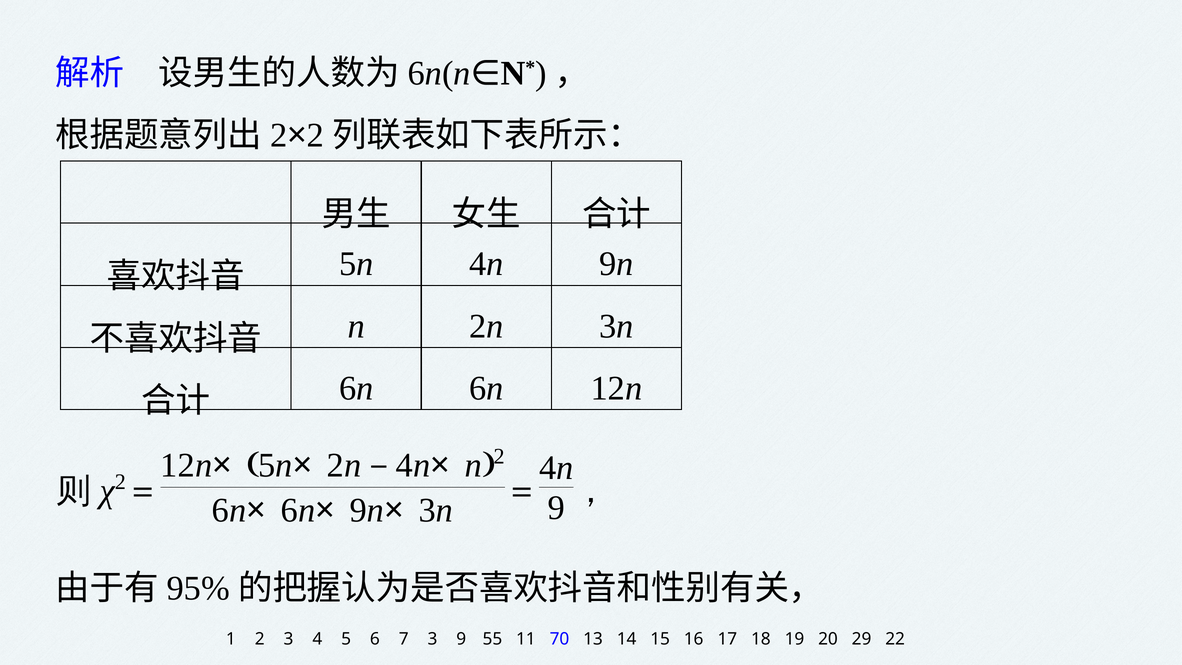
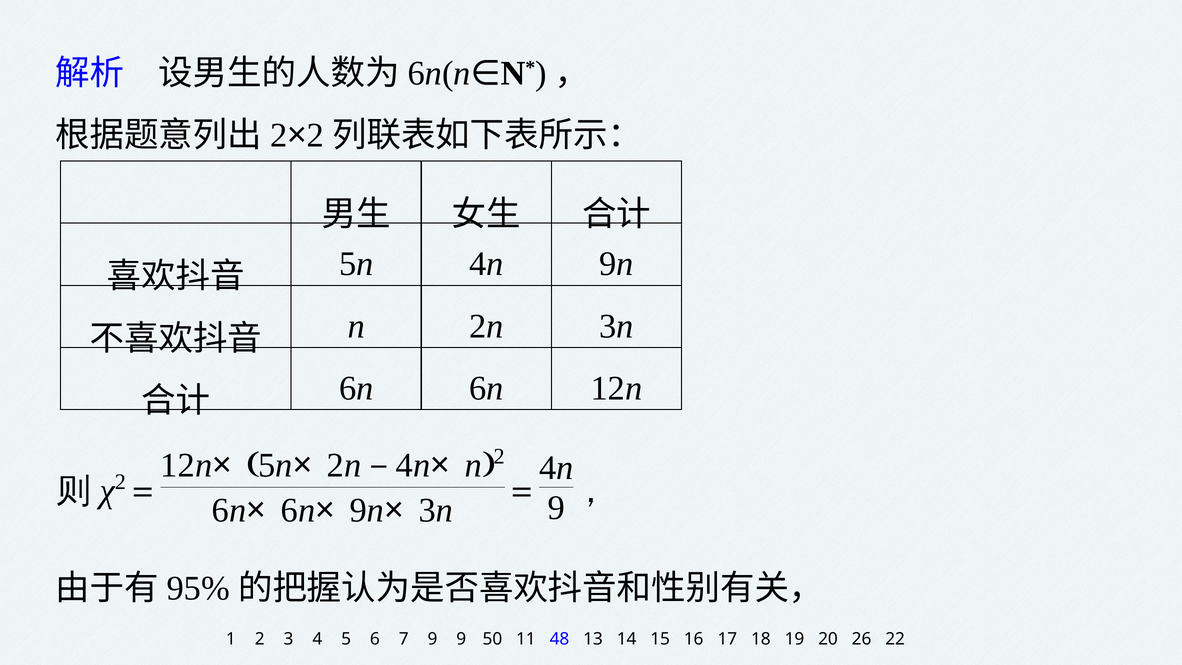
7 3: 3 -> 9 (433, 639)
55: 55 -> 50 (492, 639)
70: 70 -> 48 (559, 639)
29: 29 -> 26 (862, 639)
